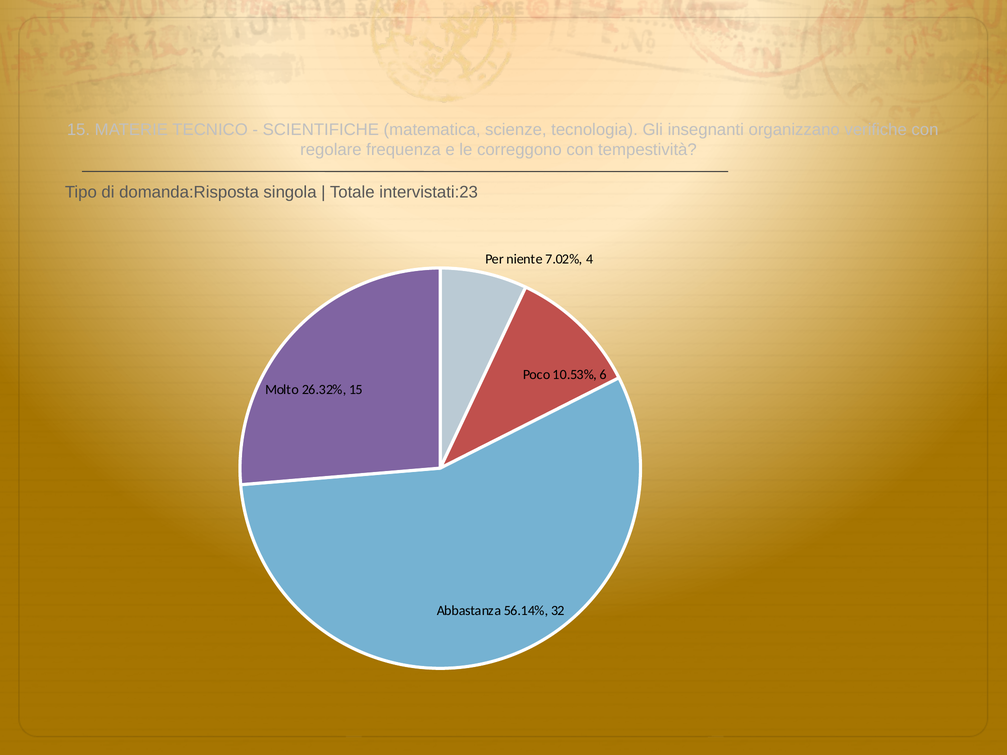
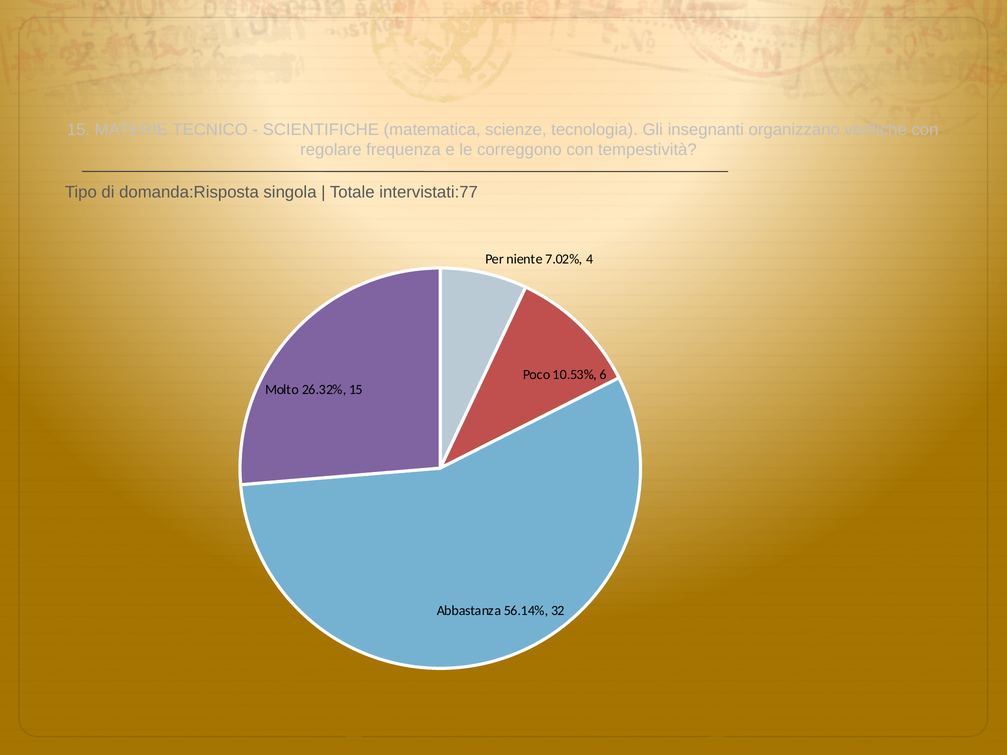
intervistati:23: intervistati:23 -> intervistati:77 (429, 192)
